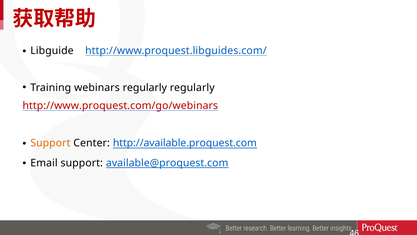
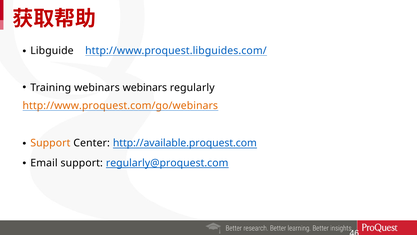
webinars regularly: regularly -> webinars (145, 88)
http://www.proquest.com/go/webinars colour: red -> orange (120, 106)
available@proquest.com: available@proquest.com -> regularly@proquest.com (167, 163)
